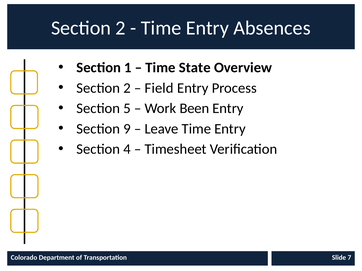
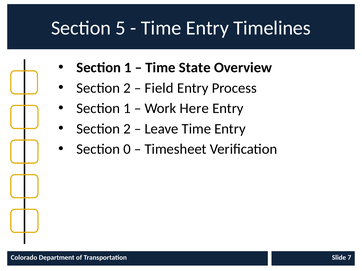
2: 2 -> 5 (121, 28)
Absences: Absences -> Timelines (272, 28)
5: 5 -> 1 (127, 109)
Been: Been -> Here (194, 109)
9: 9 -> 2 (127, 129)
4: 4 -> 0 (127, 149)
